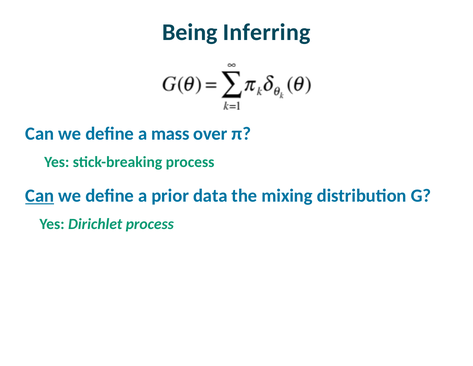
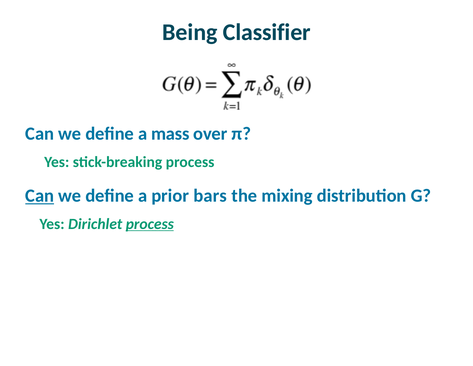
Inferring: Inferring -> Classifier (267, 32)
data: data -> bars (210, 196)
process underline: none -> present (150, 224)
